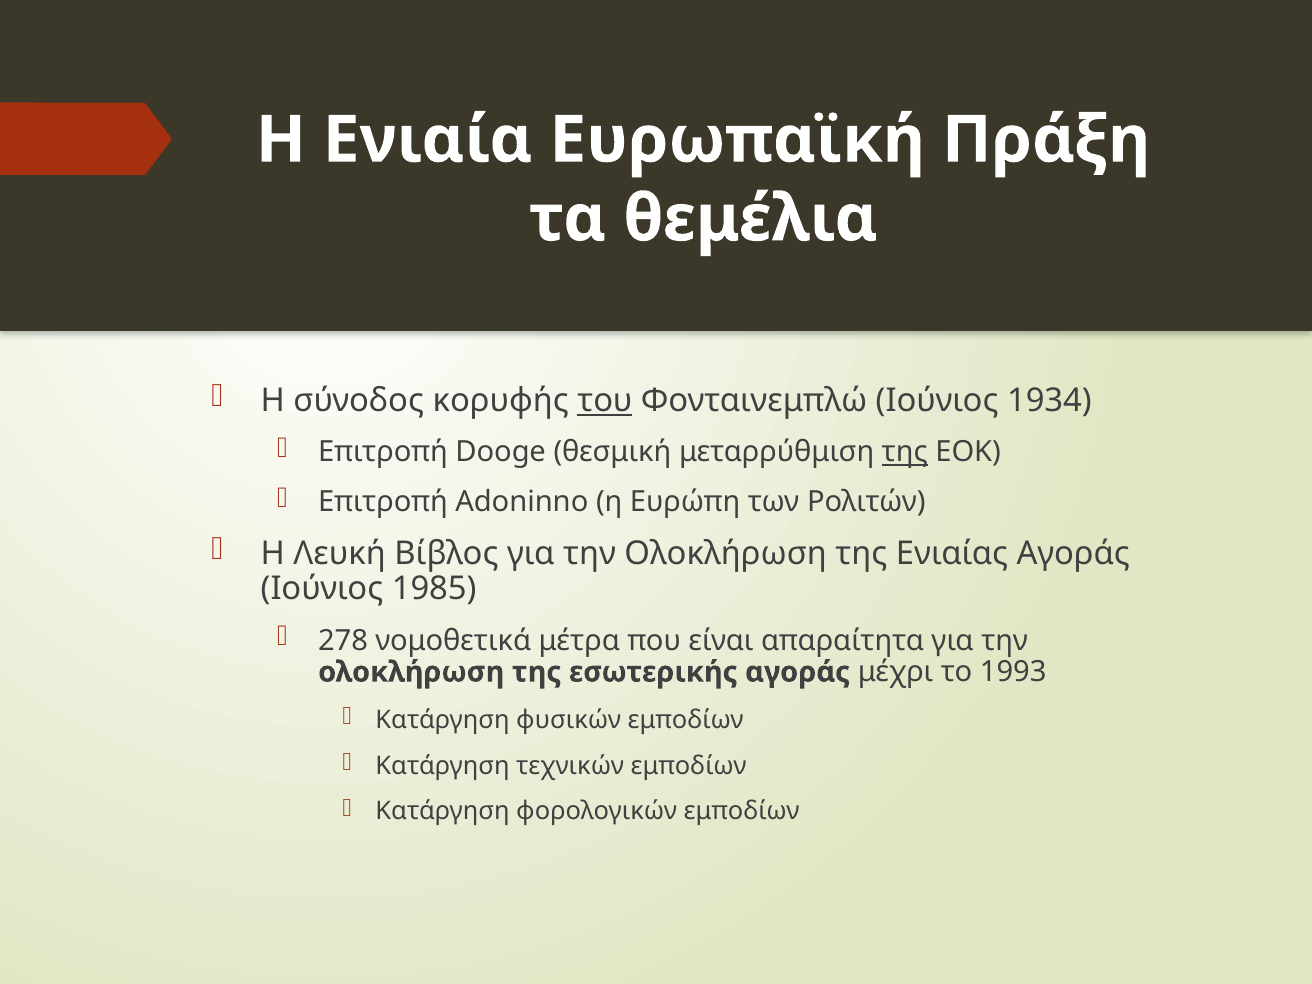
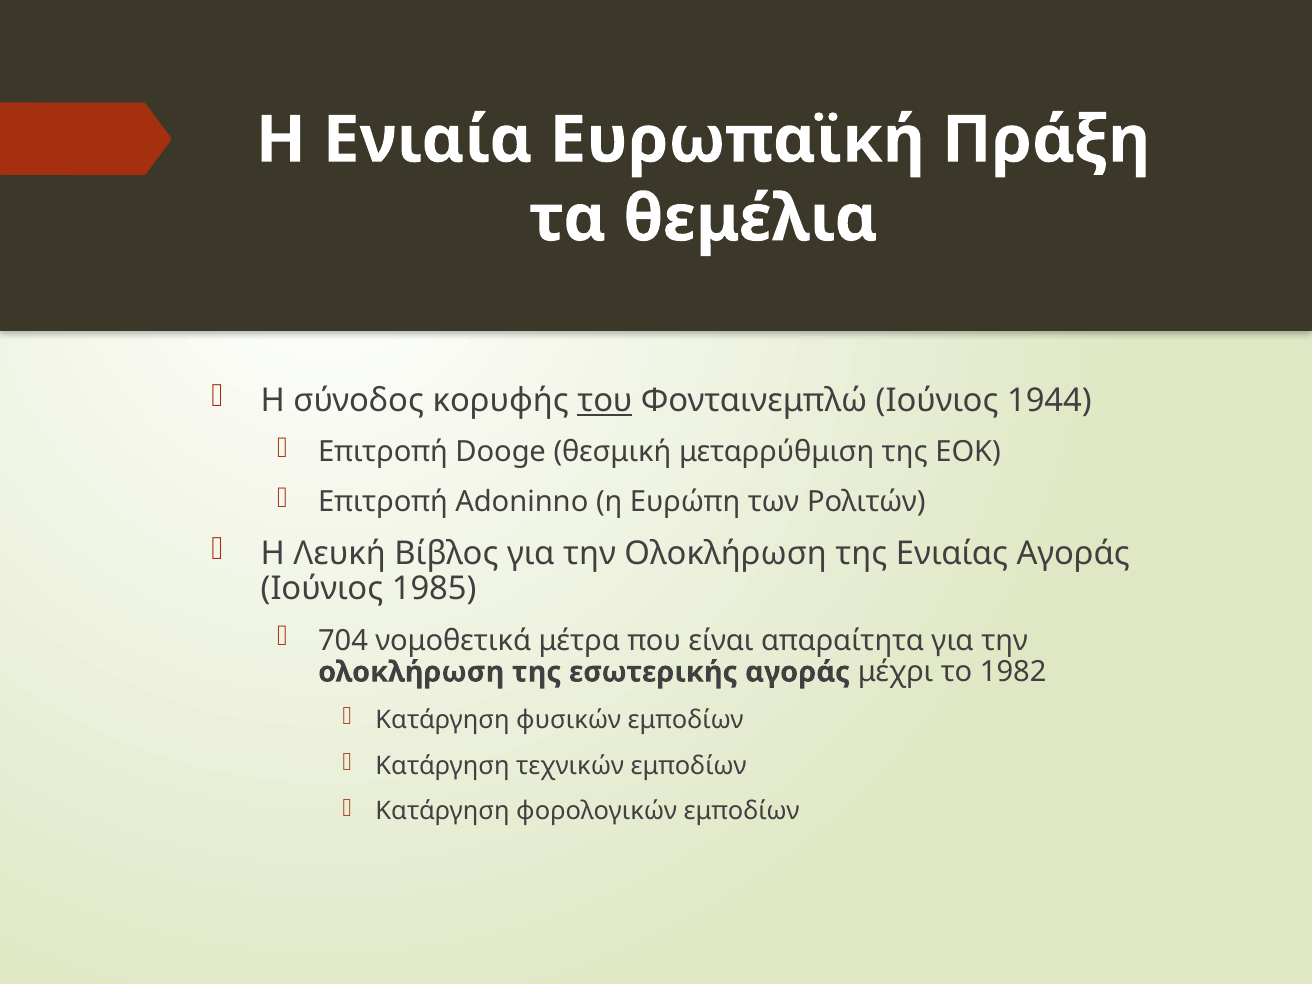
1934: 1934 -> 1944 (1049, 401)
της underline: present -> none (905, 452)
278: 278 -> 704 (343, 641)
1993: 1993 -> 1982 (1013, 672)
